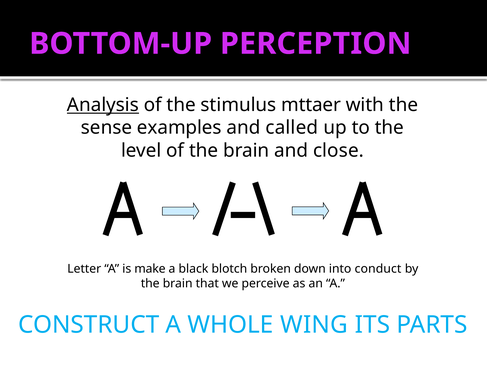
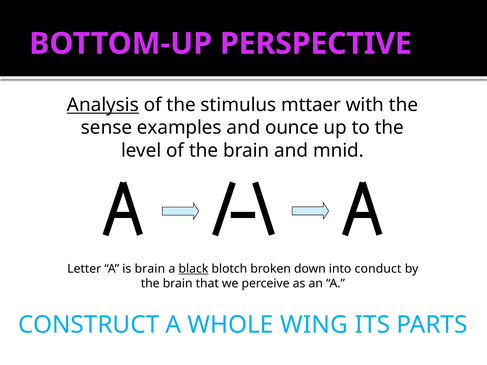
PERCEPTION: PERCEPTION -> PERSPECTIVE (316, 44)
called: called -> ounce (292, 128)
close: close -> mnid (339, 151)
is make: make -> brain (150, 269)
black underline: none -> present (193, 269)
